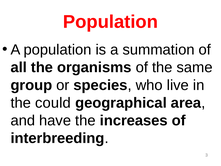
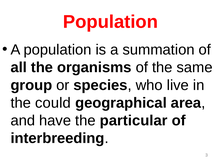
increases: increases -> particular (134, 120)
